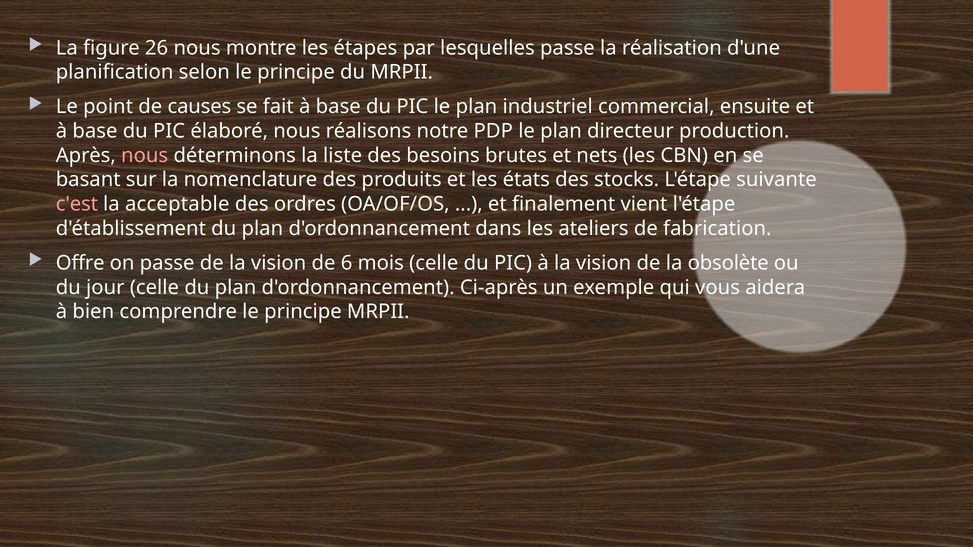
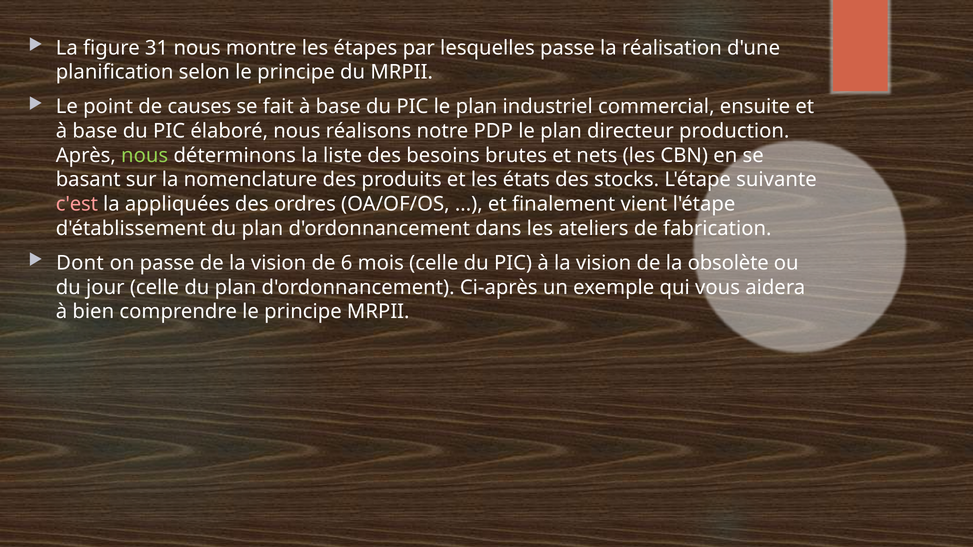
26: 26 -> 31 (157, 48)
nous colour: pink -> light green (145, 156)
acceptable: acceptable -> appliquées (177, 204)
Offre: Offre -> Dont (80, 263)
